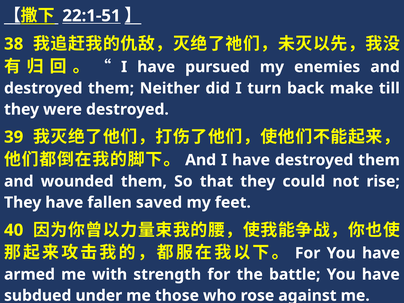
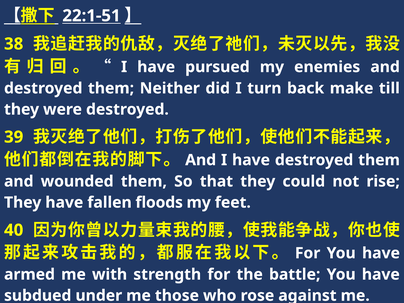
saved: saved -> floods (159, 202)
